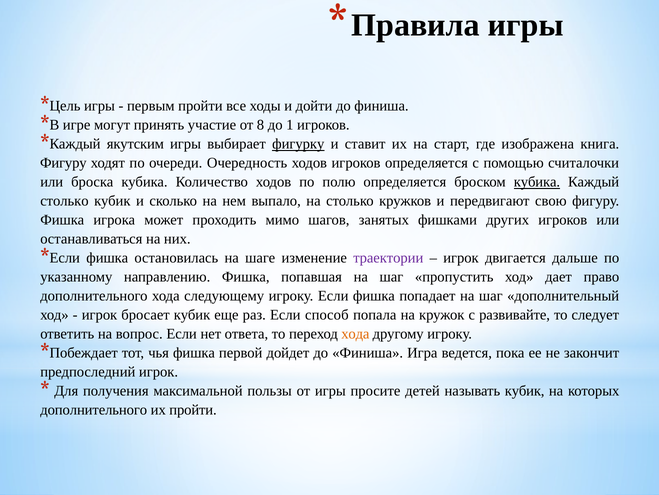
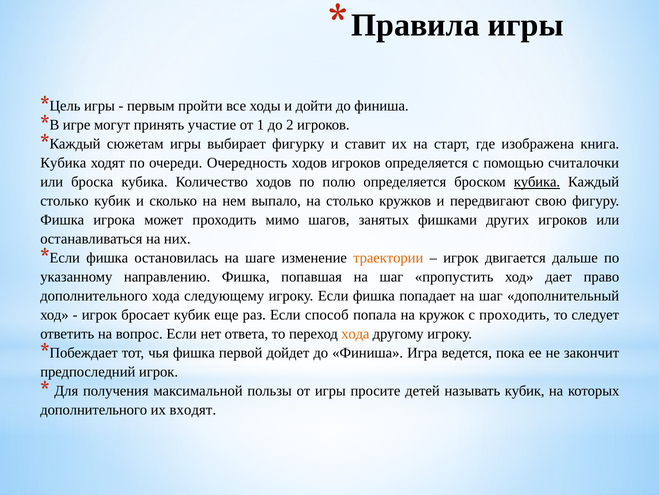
8: 8 -> 1 (261, 125)
1: 1 -> 2 (290, 125)
якутским: якутским -> сюжетам (135, 144)
фигурку underline: present -> none (298, 144)
Фигуру: Фигуру -> Кубика (63, 163)
траектории colour: purple -> orange (388, 258)
с развивайте: развивайте -> проходить (514, 315)
их пройти: пройти -> входят (193, 409)
